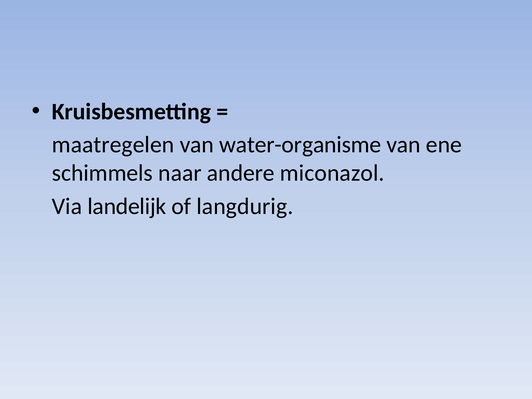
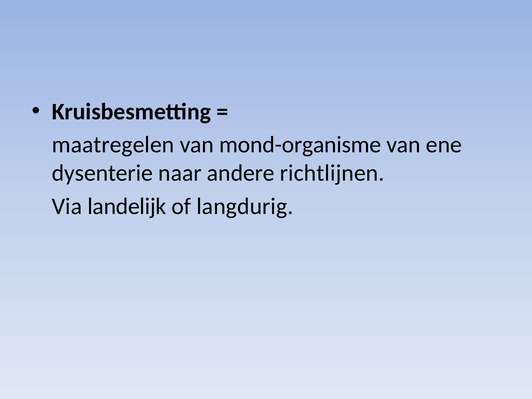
water-organisme: water-organisme -> mond-organisme (300, 145)
schimmels: schimmels -> dysenterie (102, 173)
miconazol: miconazol -> richtlijnen (332, 173)
